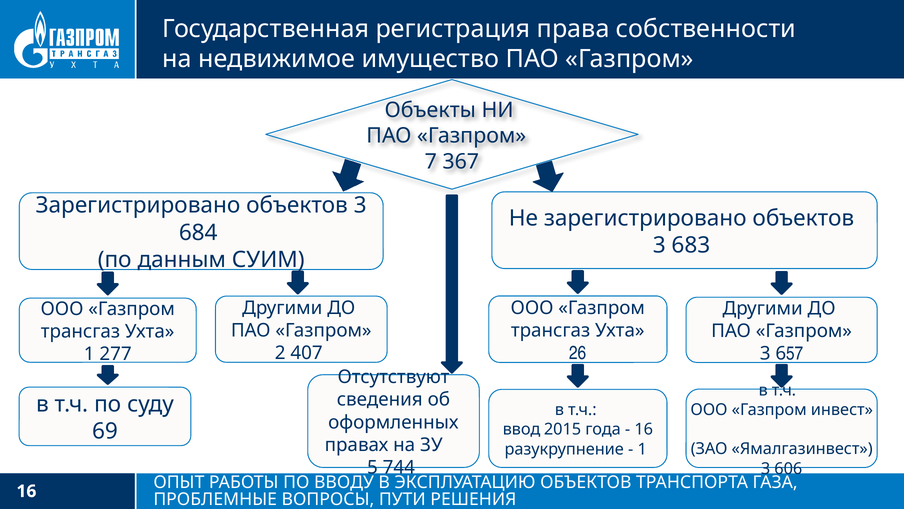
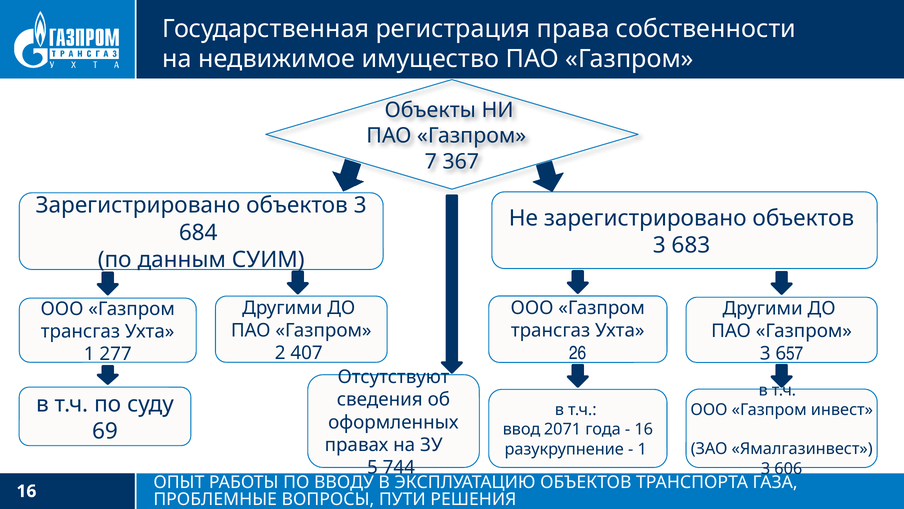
2015: 2015 -> 2071 (563, 429)
